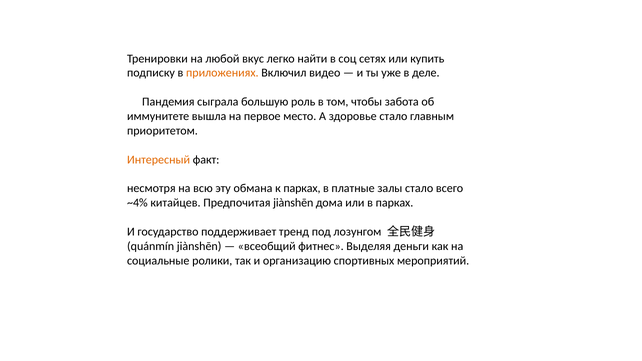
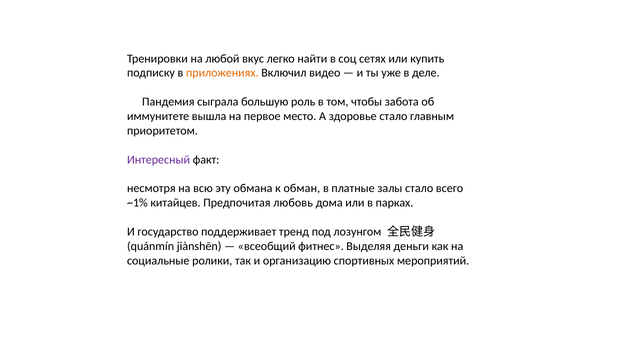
Интересный colour: orange -> purple (159, 160)
к парках: парках -> обман (302, 189)
~4%: ~4% -> ~1% (137, 203)
Предпочитая jiànshēn: jiànshēn -> любовь (293, 203)
